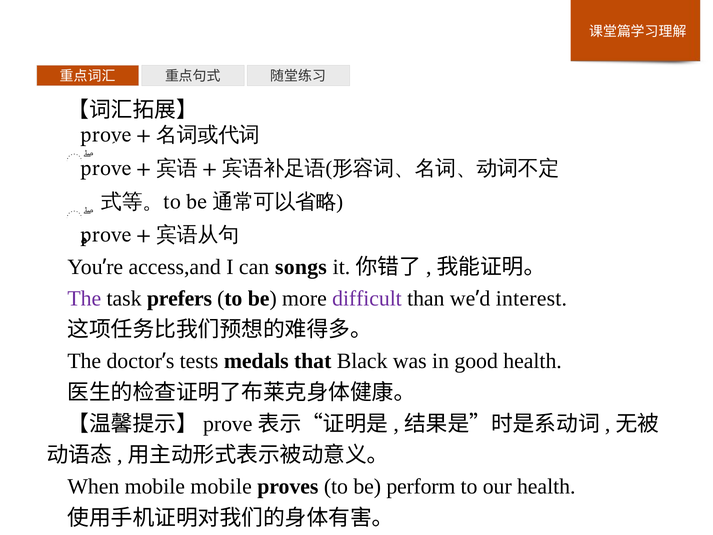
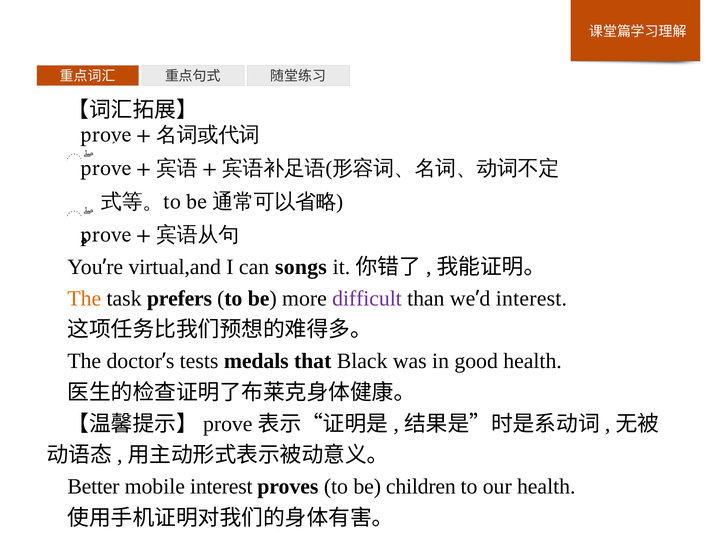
access,and: access,and -> virtual,and (175, 267)
The colour: purple -> orange (84, 298)
When: When -> Better (93, 486)
mobile mobile: mobile -> interest (221, 486)
perform: perform -> children (421, 486)
